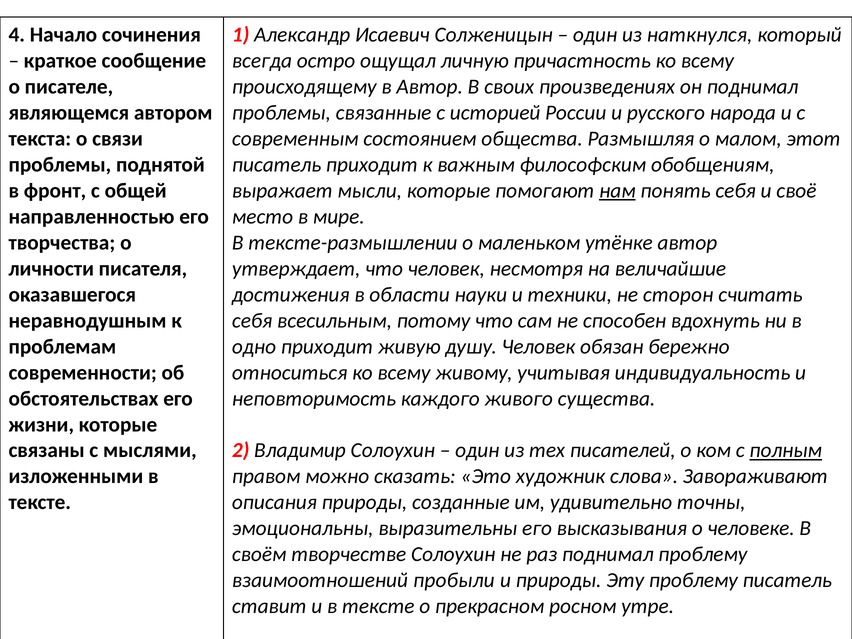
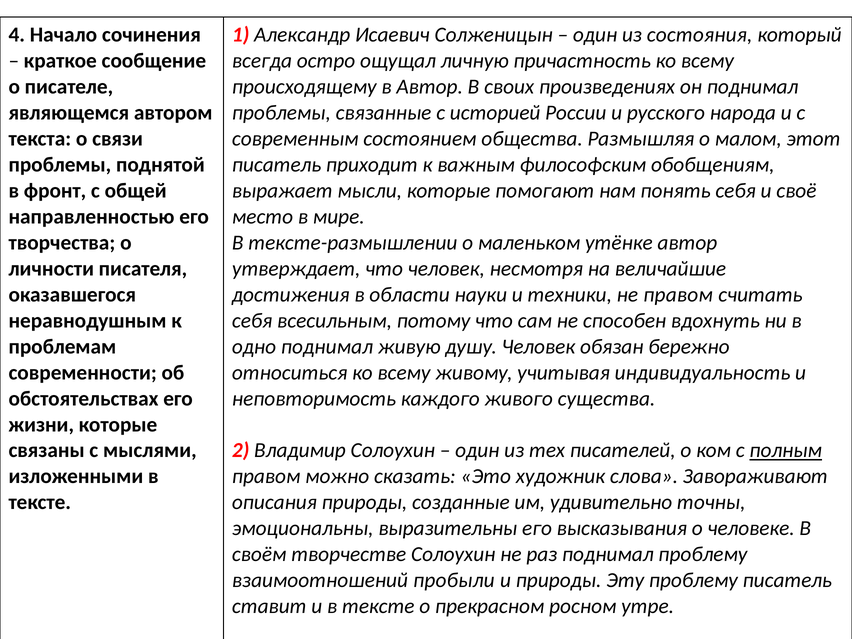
наткнулся: наткнулся -> состояния (700, 35)
нам underline: present -> none (617, 191)
не сторон: сторон -> правом (678, 294)
одно приходит: приходит -> поднимал (327, 346)
